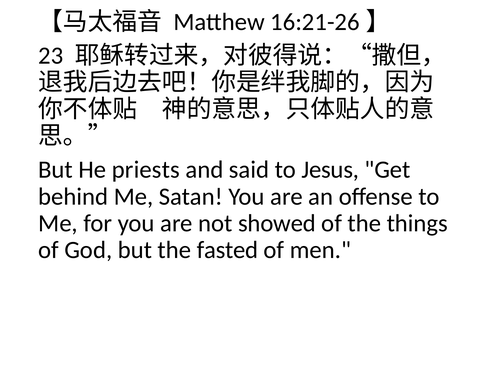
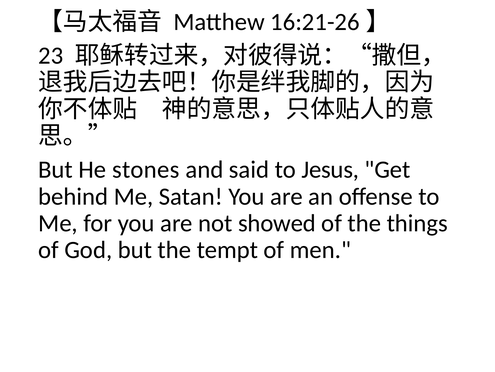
priests: priests -> stones (146, 169)
fasted: fasted -> tempt (227, 250)
